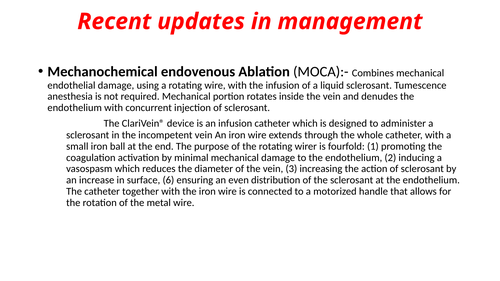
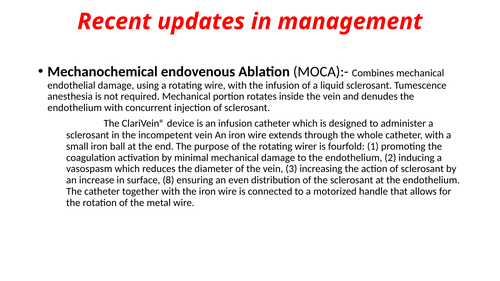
6: 6 -> 8 (168, 180)
